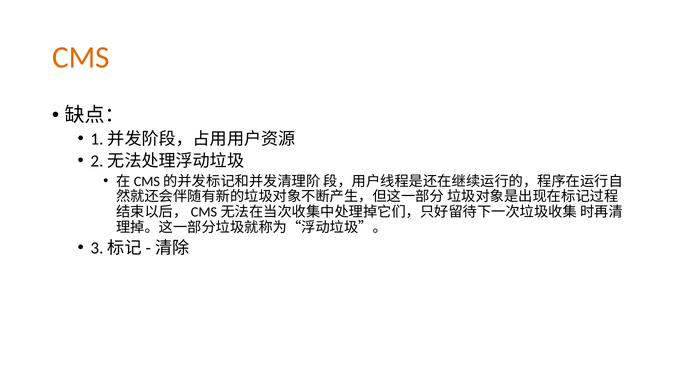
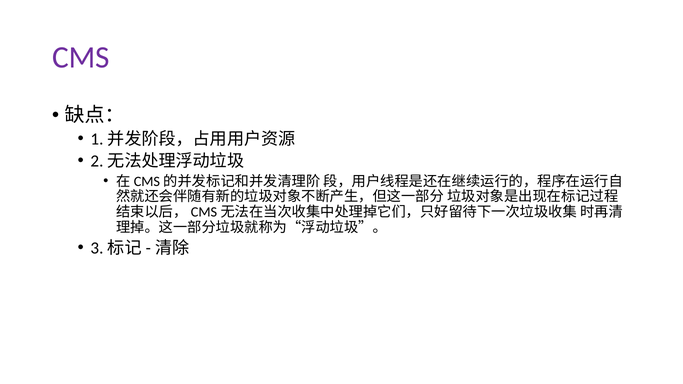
CMS colour: orange -> purple (81, 57)
